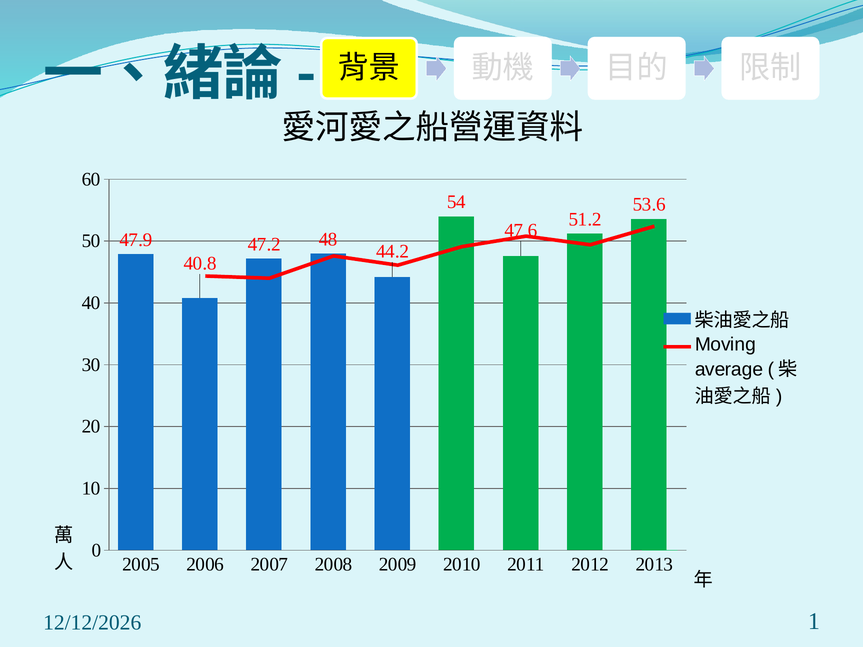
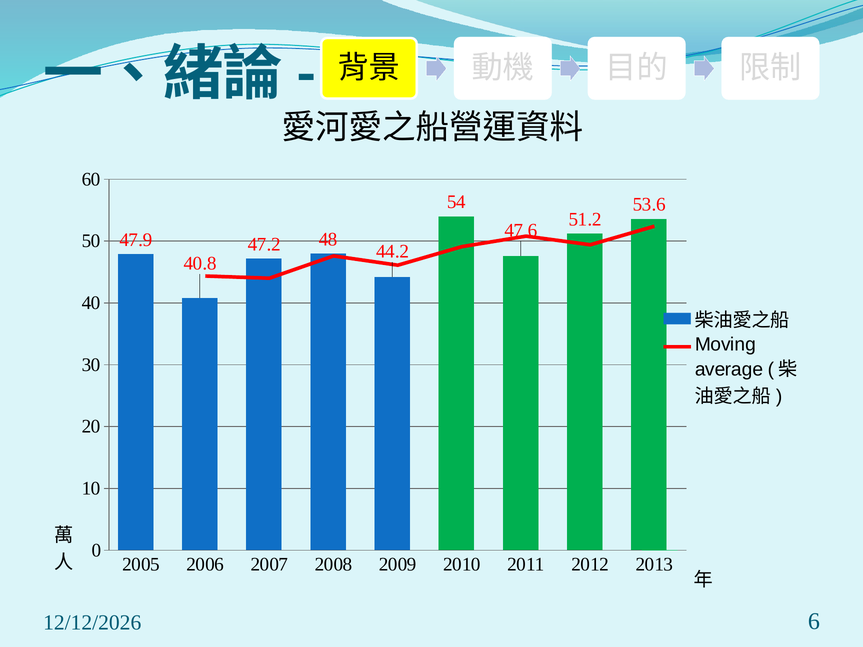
1: 1 -> 6 (814, 622)
